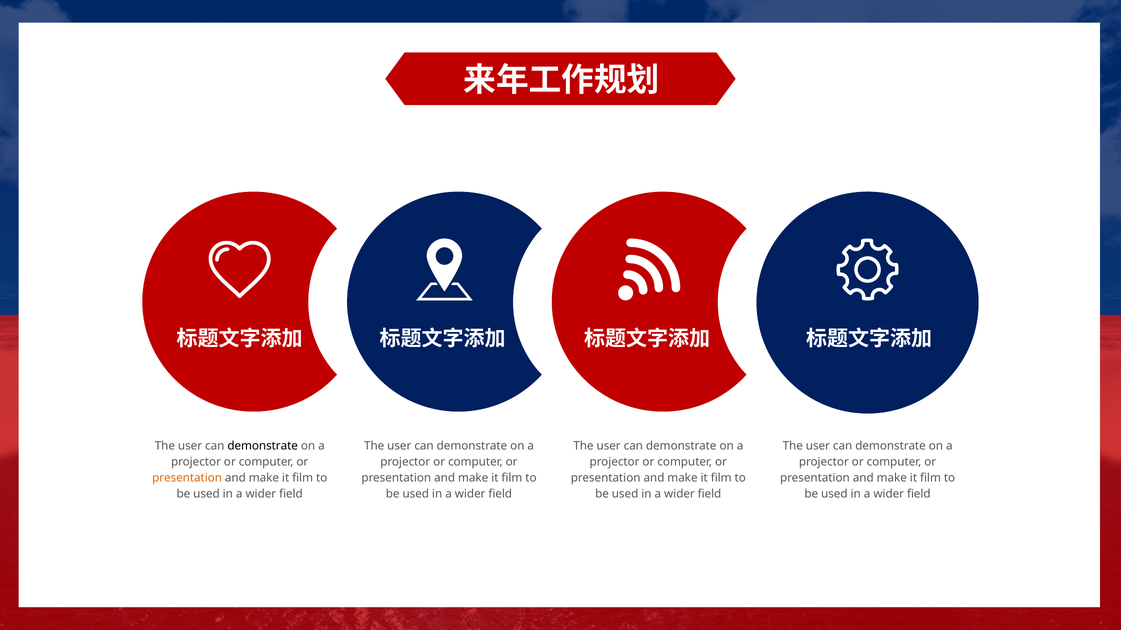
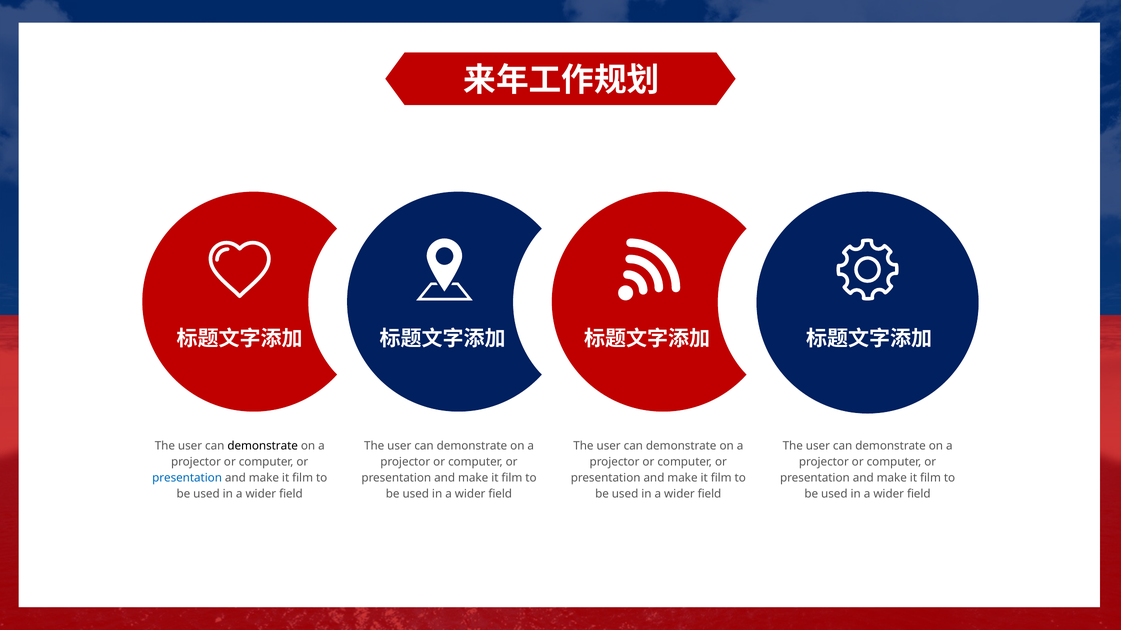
presentation colour: orange -> blue (187, 478)
